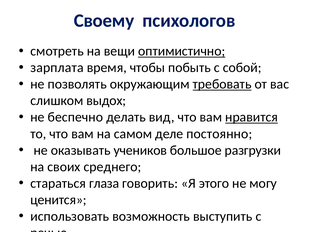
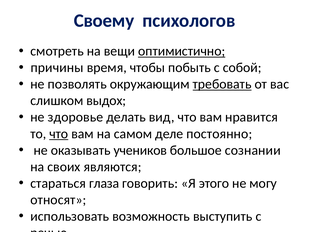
зарплата: зарплата -> причины (57, 68)
беспечно: беспечно -> здоровье (75, 117)
нравится underline: present -> none (252, 117)
что underline: none -> present (59, 134)
разгрузки: разгрузки -> сознании (253, 150)
среднего: среднего -> являются (112, 167)
ценится: ценится -> относят (58, 200)
